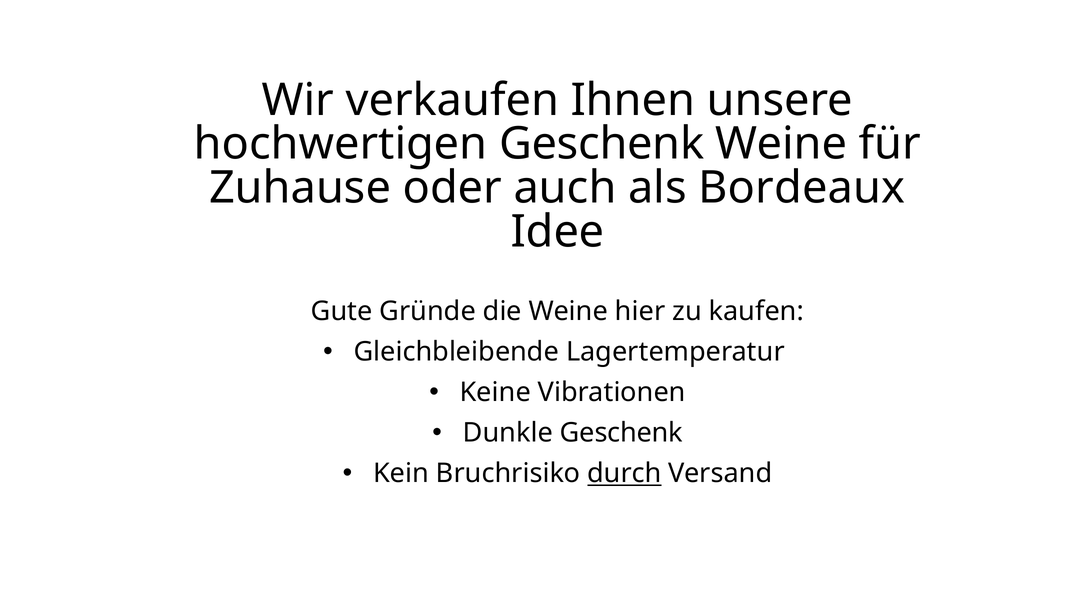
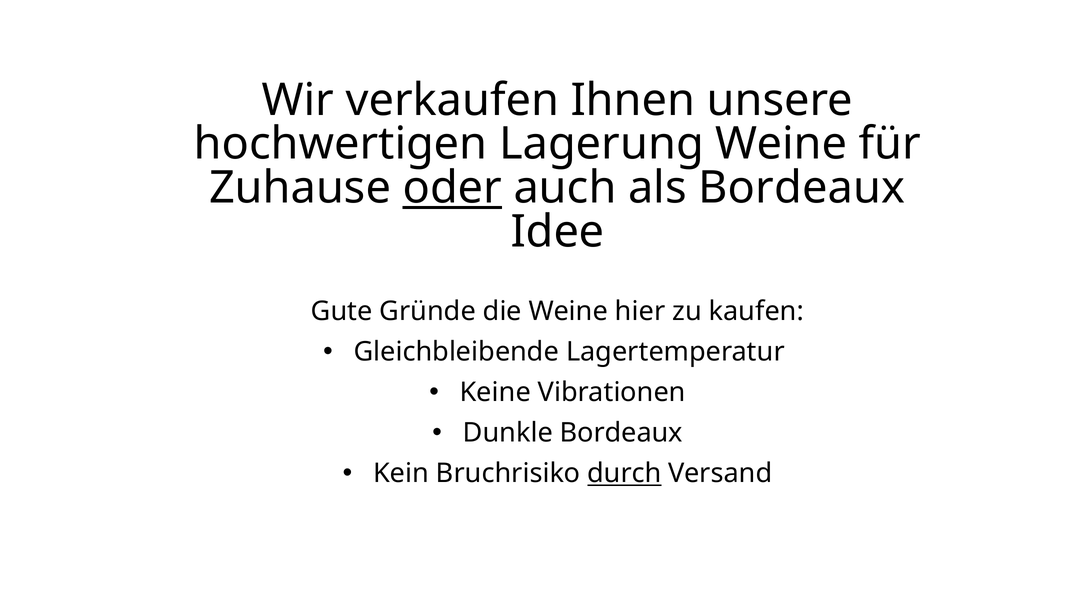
hochwertigen Geschenk: Geschenk -> Lagerung (601, 144)
oder underline: none -> present (452, 188)
Dunkle Geschenk: Geschenk -> Bordeaux (621, 433)
